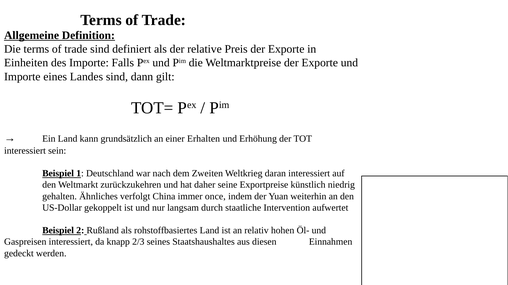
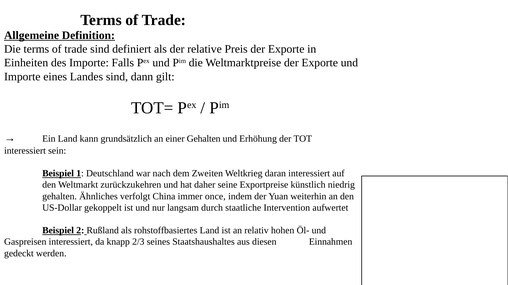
einer Erhalten: Erhalten -> Gehalten (204, 139)
